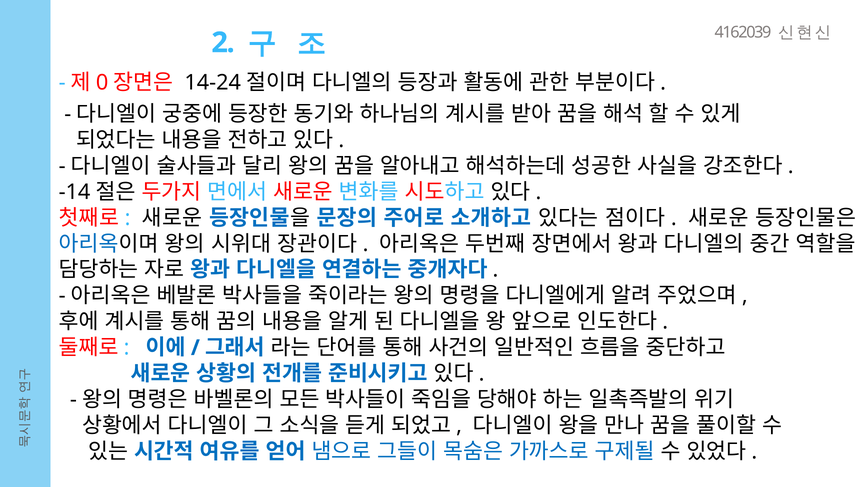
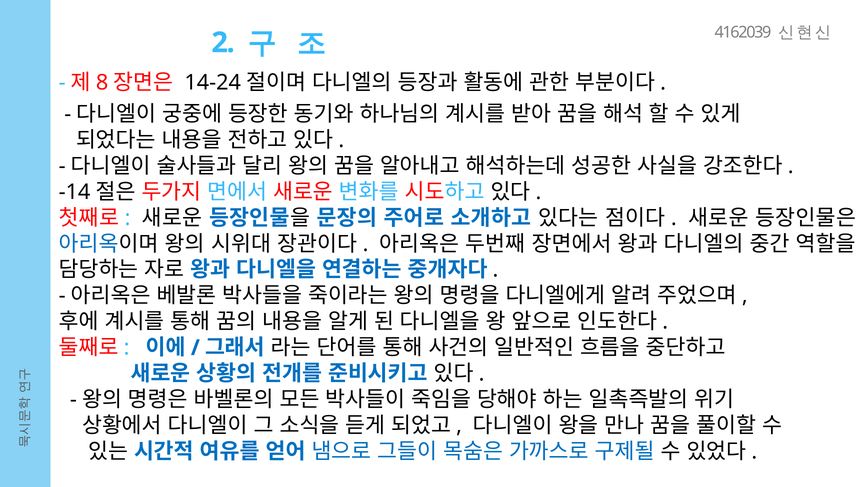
0: 0 -> 8 (102, 83)
